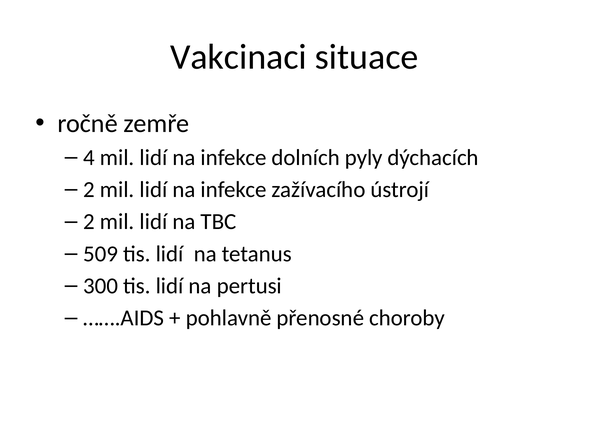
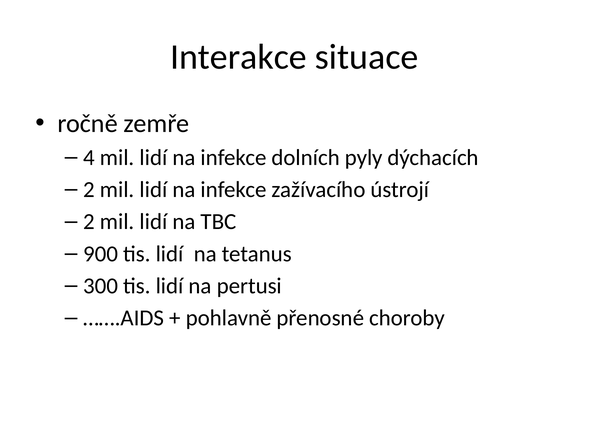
Vakcinaci: Vakcinaci -> Interakce (238, 57)
509: 509 -> 900 (101, 254)
